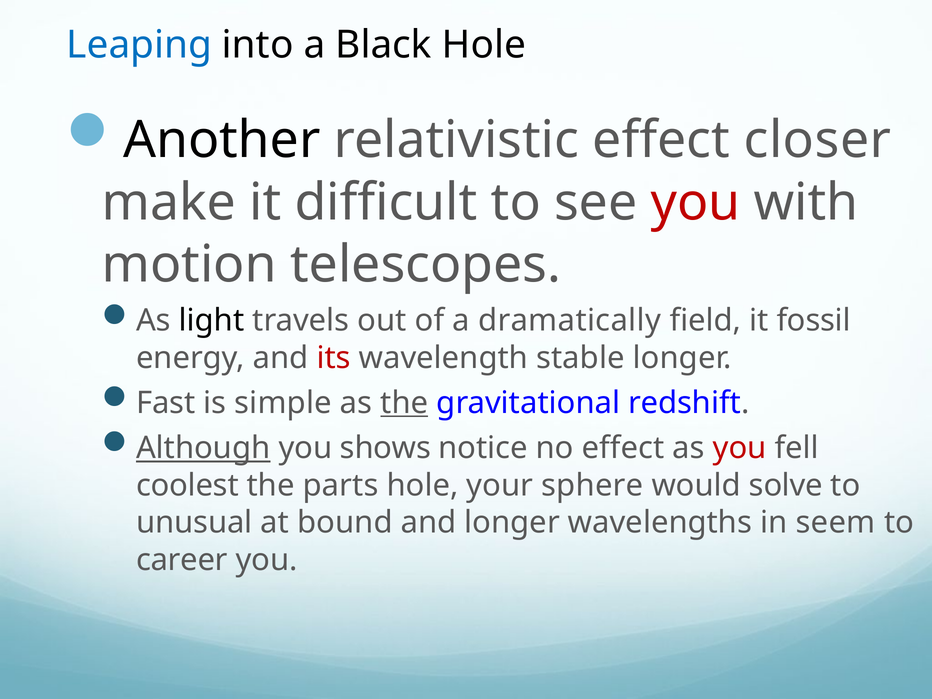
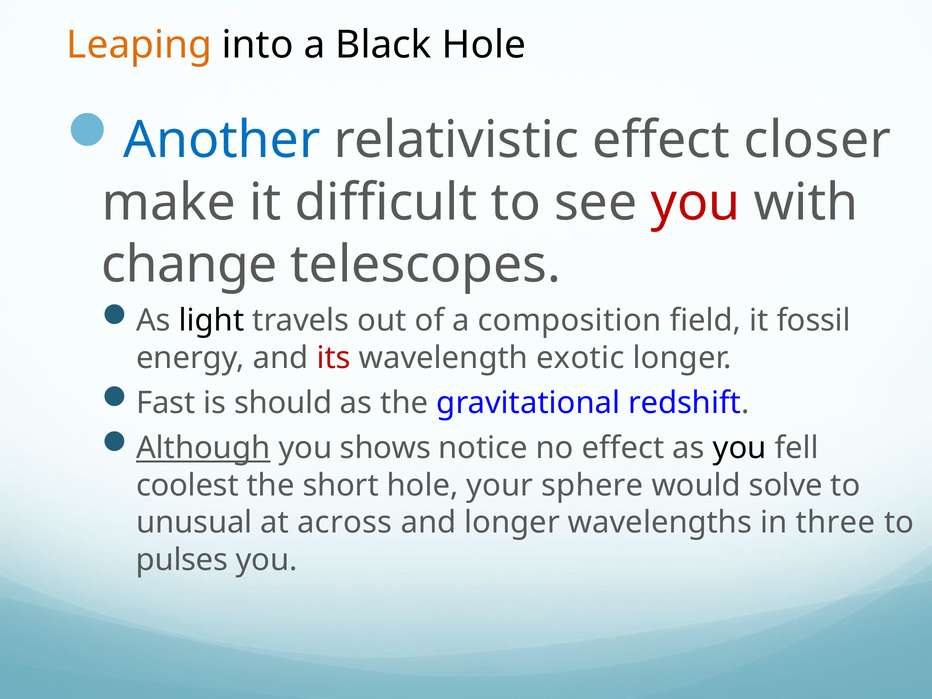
Leaping colour: blue -> orange (139, 45)
Another colour: black -> blue (222, 140)
motion: motion -> change (190, 265)
dramatically: dramatically -> composition (570, 321)
stable: stable -> exotic (580, 358)
simple: simple -> should (283, 403)
the underline: present -> none (404, 403)
you colour: red -> black (740, 448)
parts: parts -> short (341, 485)
bound: bound -> across (345, 523)
seem: seem -> three (836, 523)
career: career -> pulses (182, 560)
